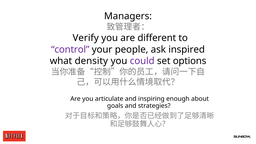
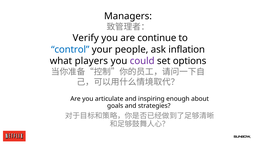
different: different -> continue (157, 38)
control colour: purple -> blue (70, 49)
inspired: inspired -> inflation (187, 49)
density: density -> players (91, 61)
